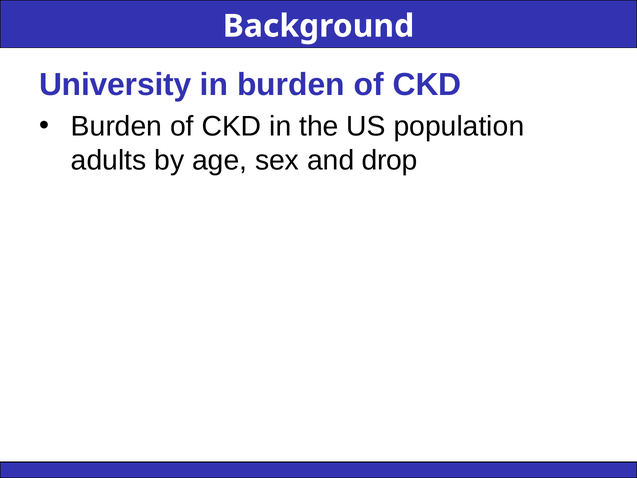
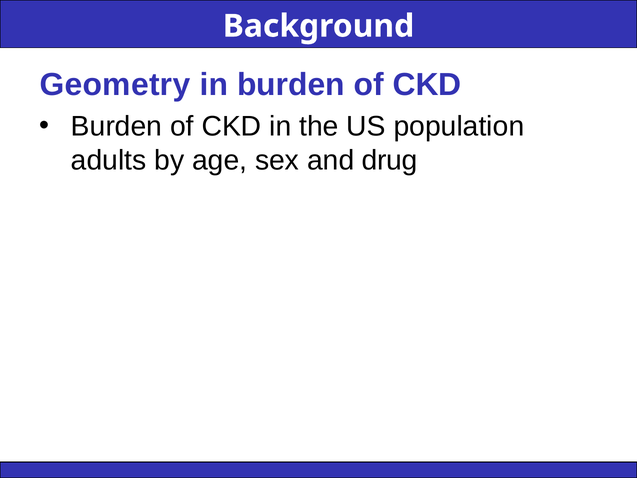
University: University -> Geometry (115, 85)
drop: drop -> drug (390, 160)
